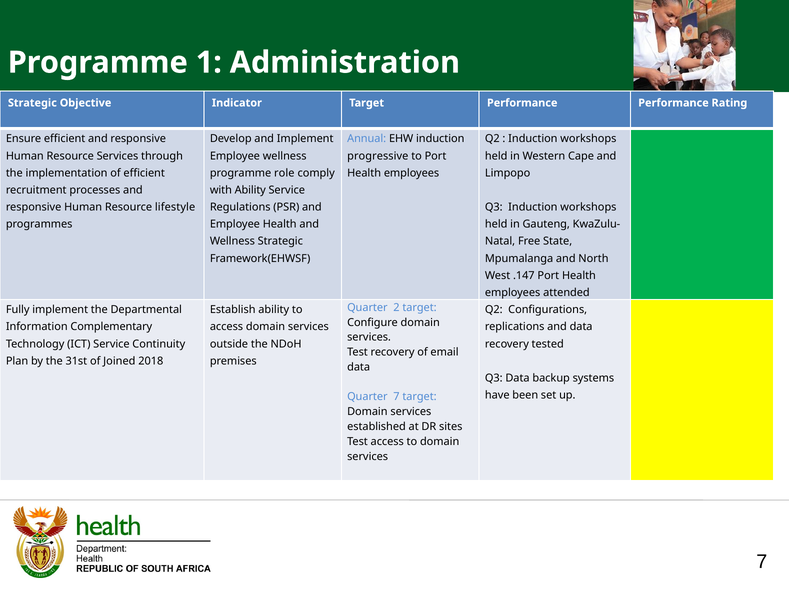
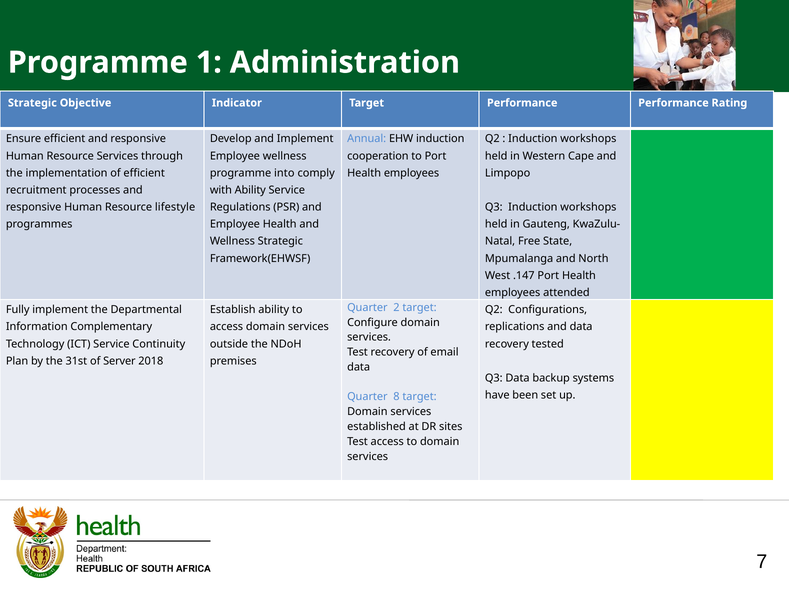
progressive: progressive -> cooperation (378, 156)
role: role -> into (284, 173)
Joined: Joined -> Server (119, 361)
Quarter 7: 7 -> 8 (396, 397)
